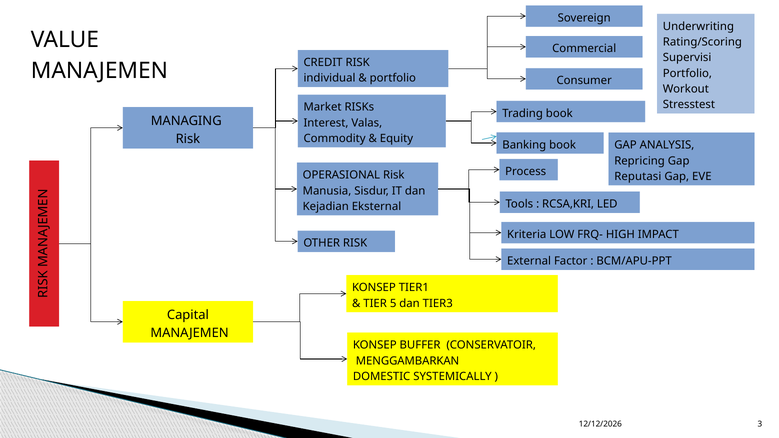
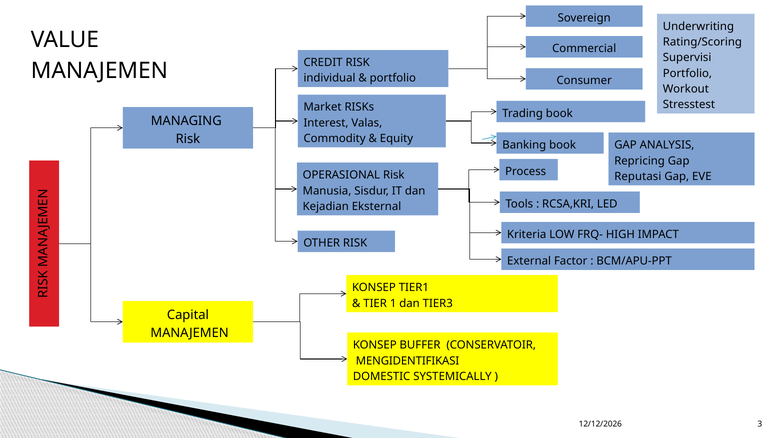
5: 5 -> 1 (393, 303)
MENGGAMBARKAN: MENGGAMBARKAN -> MENGIDENTIFIKASI (408, 361)
